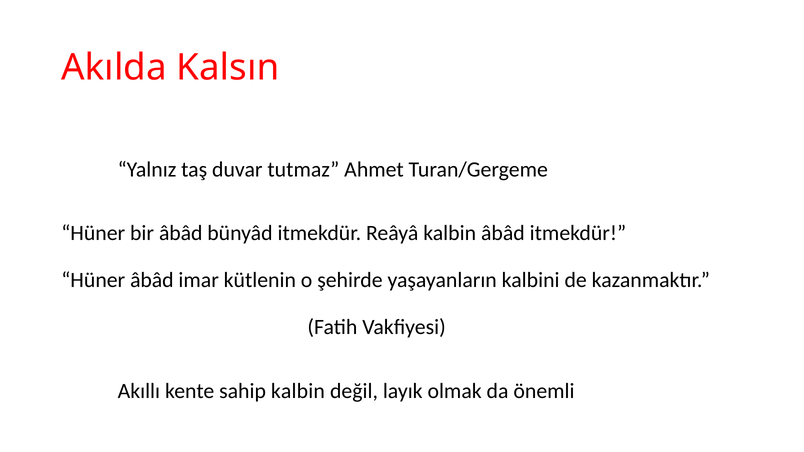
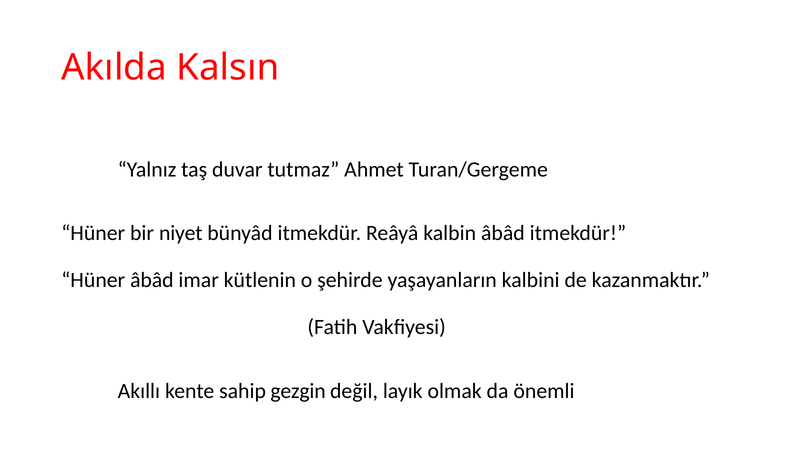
bir âbâd: âbâd -> niyet (181, 233)
sahip kalbin: kalbin -> gezgin (298, 391)
